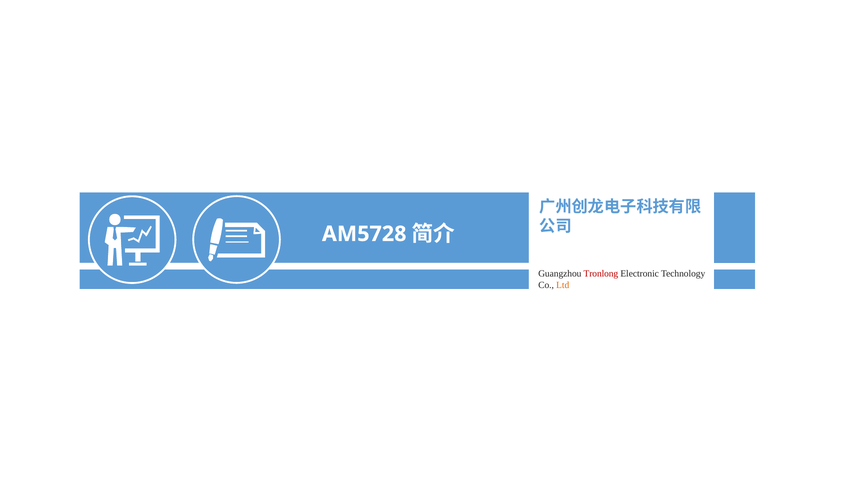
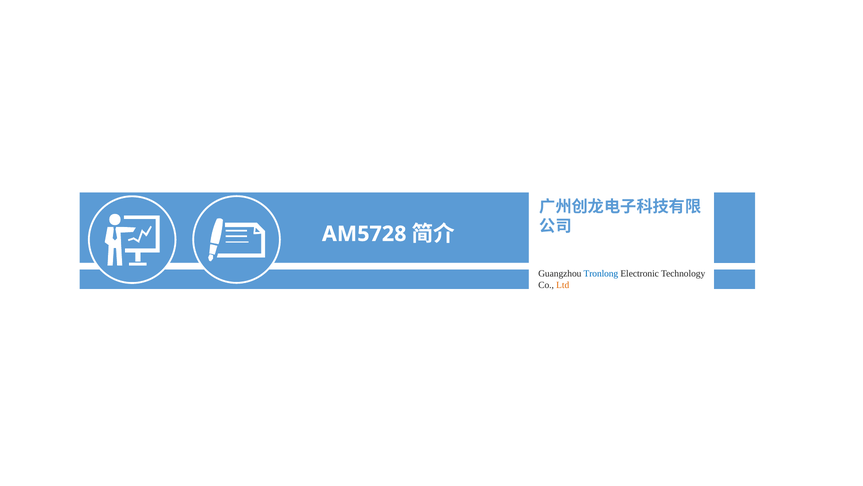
Tronlong colour: red -> blue (601, 273)
